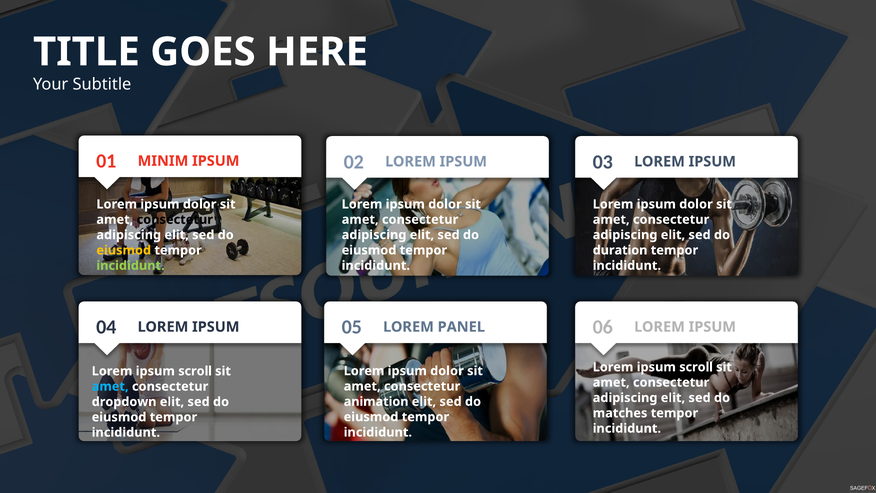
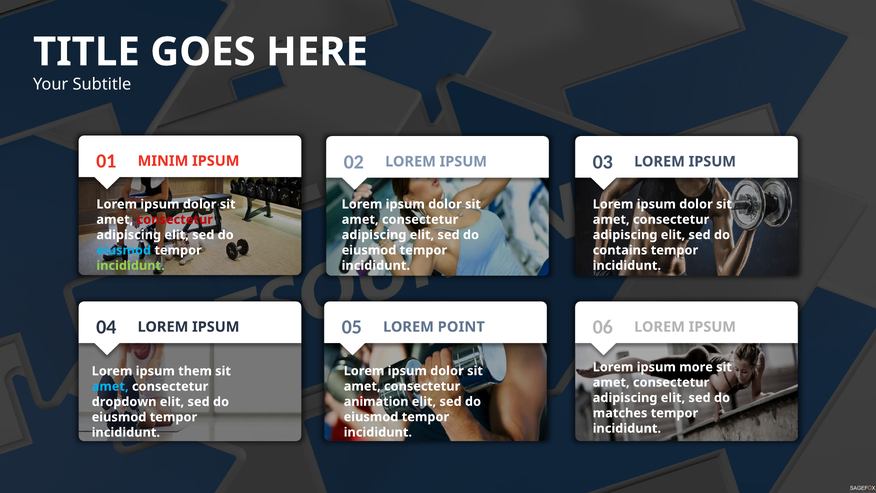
consectetur colour: black -> red (175, 219)
duration: duration -> contains (620, 250)
eiusmod colour: yellow -> light blue (124, 250)
PANEL: PANEL -> POINT (461, 327)
scroll: scroll -> more (696, 367)
scroll: scroll -> them (195, 371)
